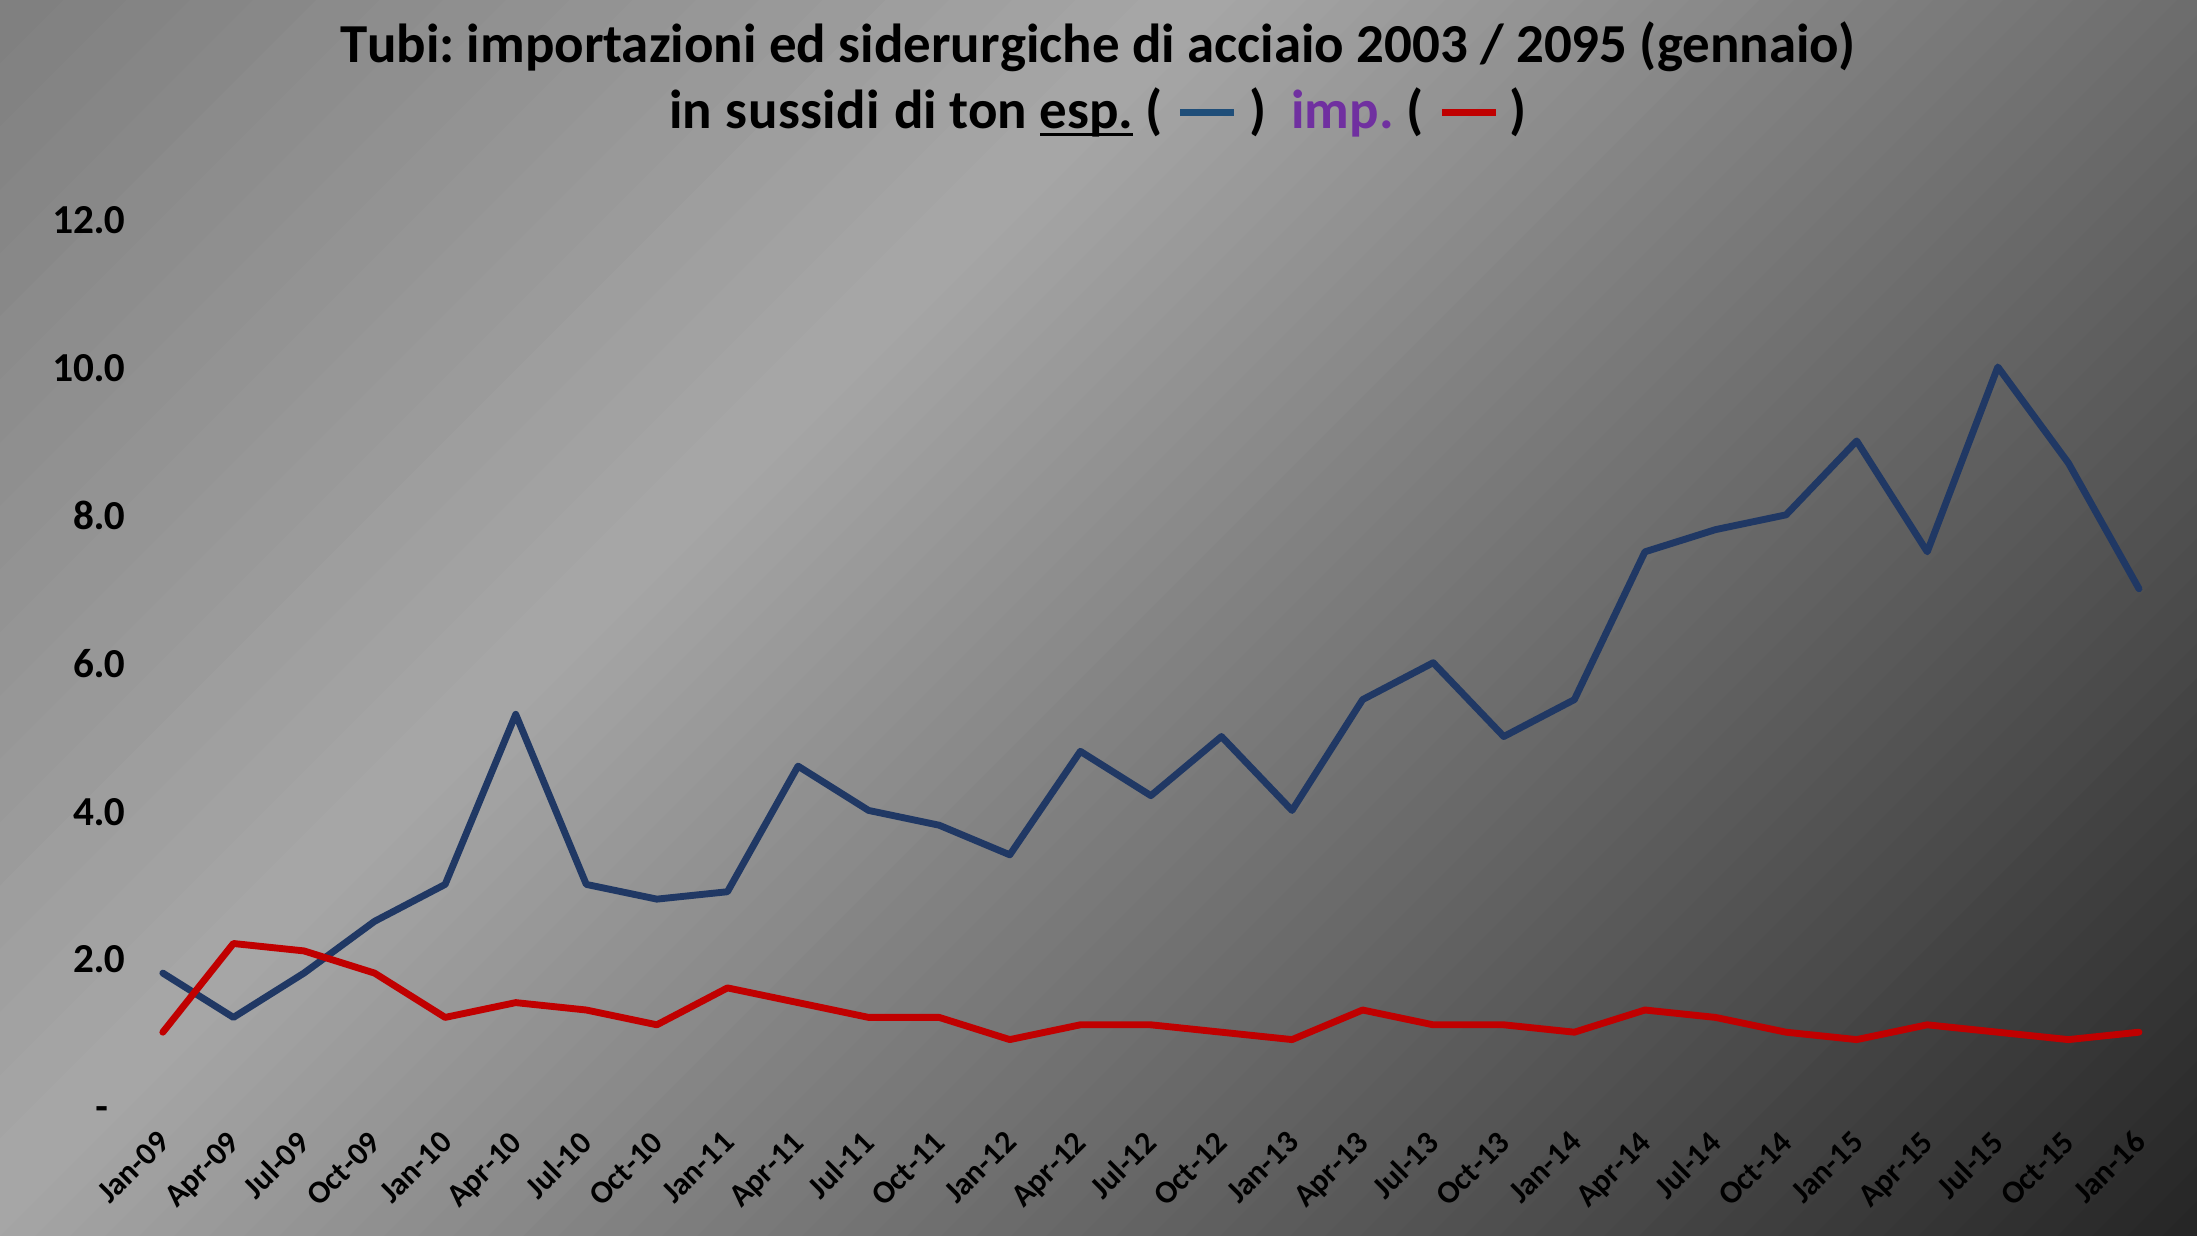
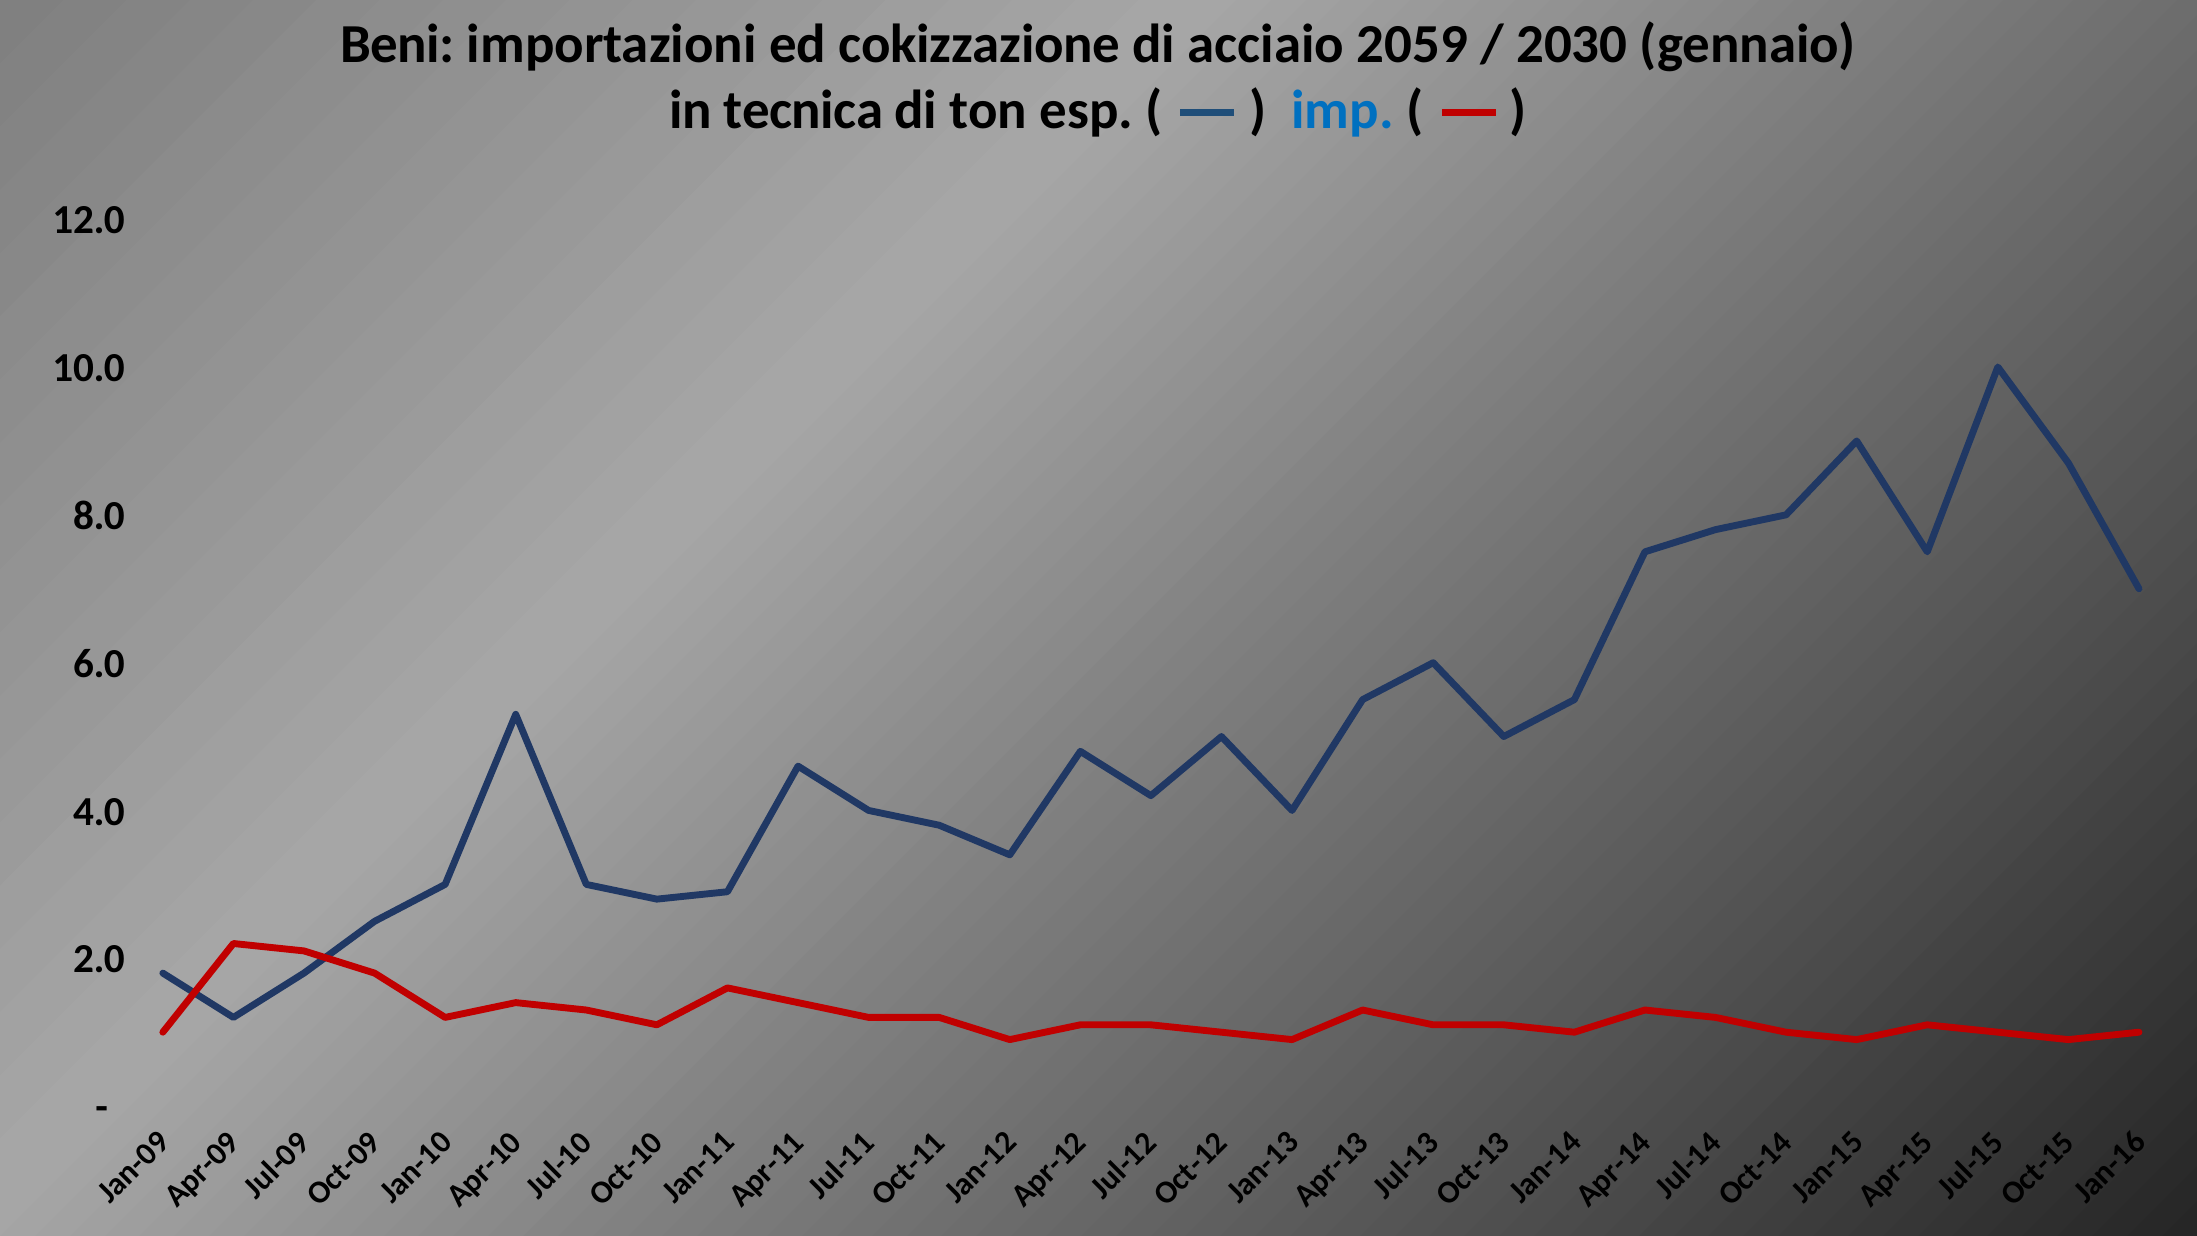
Tubi: Tubi -> Beni (398, 45)
siderurgiche: siderurgiche -> cokizzazione (980, 45)
2003: 2003 -> 2059 (1412, 45)
2095: 2095 -> 2030 (1572, 45)
sussidi: sussidi -> tecnica (804, 111)
esp underline: present -> none (1086, 111)
imp colour: purple -> blue (1342, 111)
